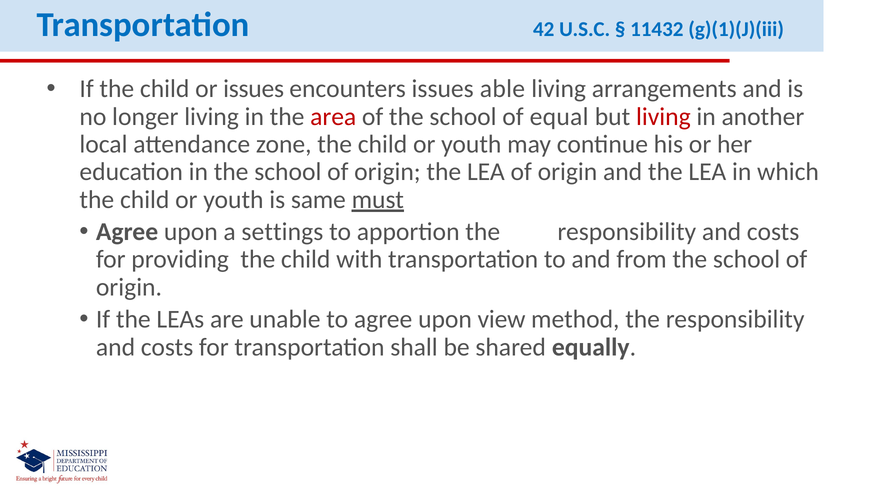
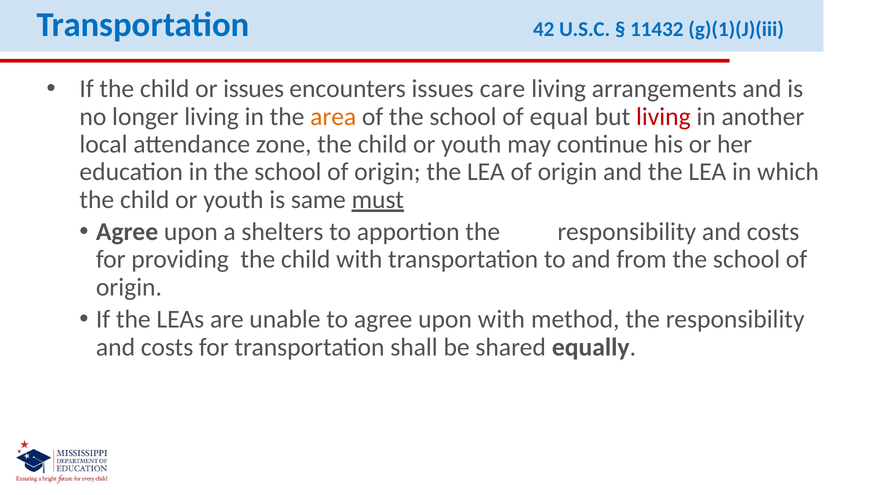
able: able -> care (502, 89)
area colour: red -> orange (333, 116)
settings: settings -> shelters (282, 232)
upon view: view -> with (501, 319)
